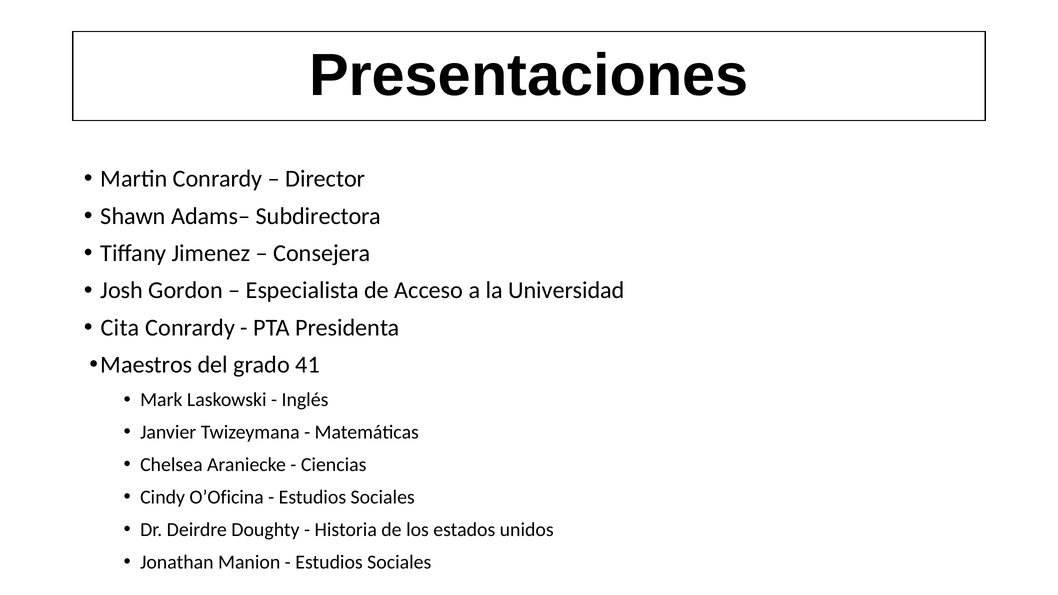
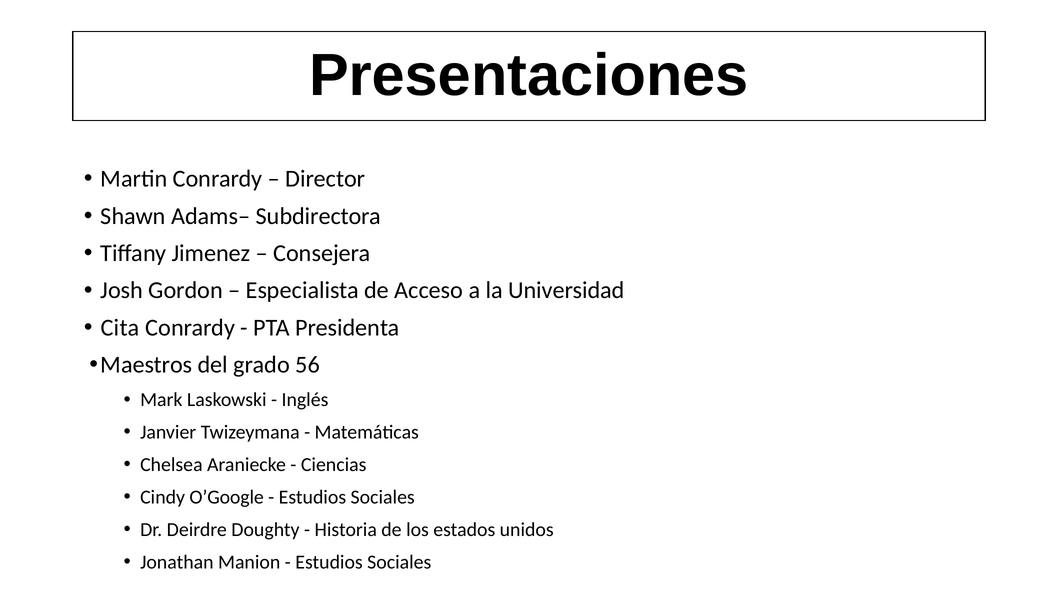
41: 41 -> 56 (308, 365)
O’Oficina: O’Oficina -> O’Google (227, 497)
